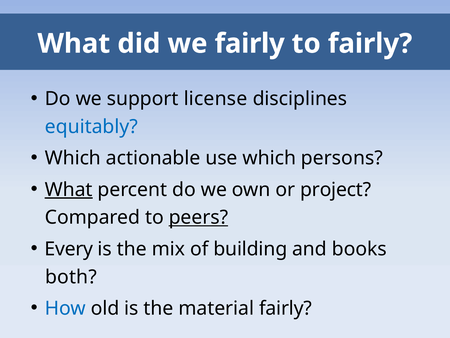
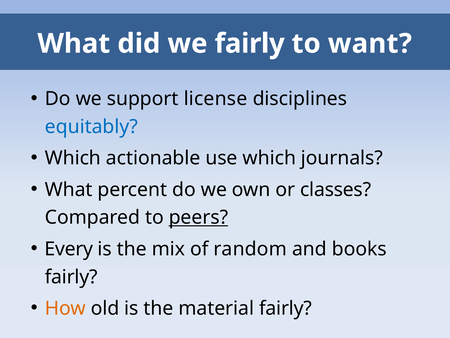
to fairly: fairly -> want (370, 44)
persons: persons -> journals (342, 158)
What underline: present -> none (69, 189)
project: project -> classes (336, 189)
building: building -> random (250, 249)
both: both -> fairly (71, 277)
How colour: blue -> orange (65, 308)
